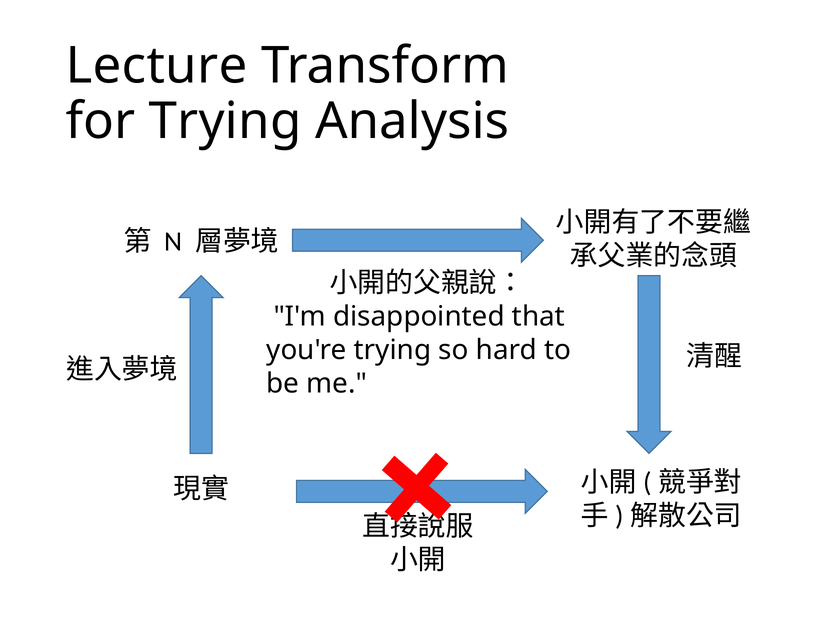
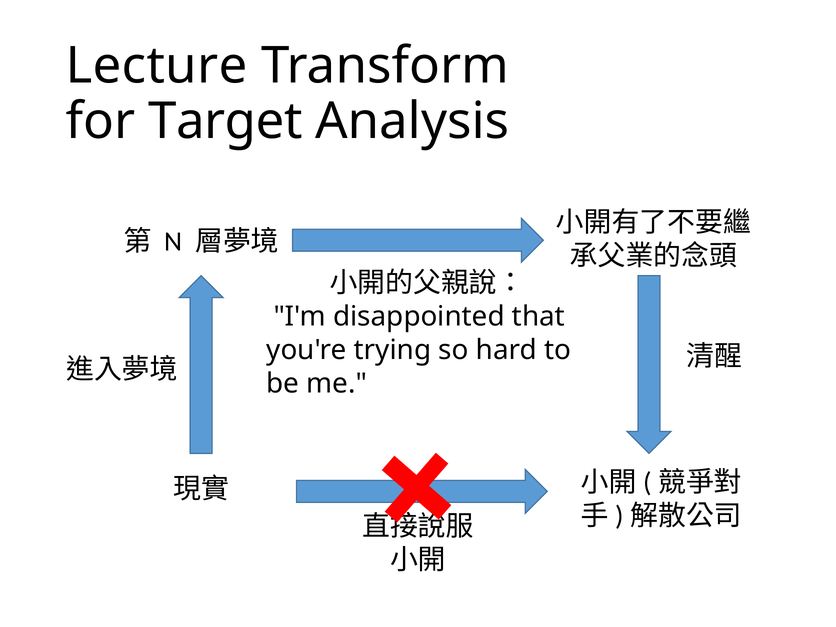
for Trying: Trying -> Target (225, 121)
